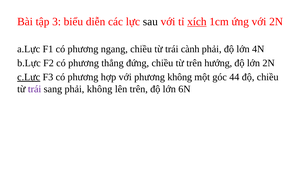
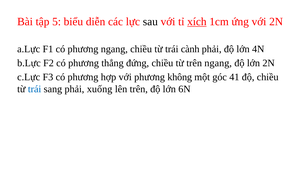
3: 3 -> 5 (57, 22)
trên hướng: hướng -> ngang (218, 63)
c.Lực underline: present -> none (29, 77)
44: 44 -> 41 (234, 77)
trái colour: purple -> blue (35, 89)
phải không: không -> xuống (100, 89)
